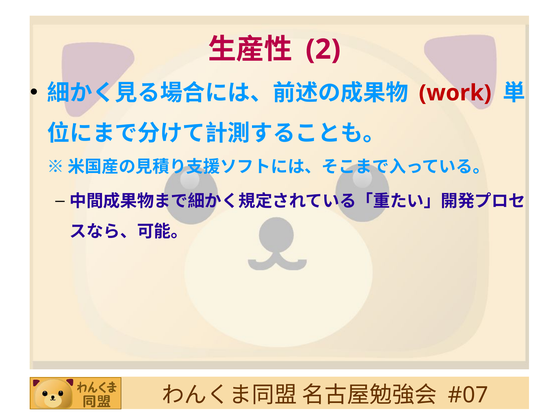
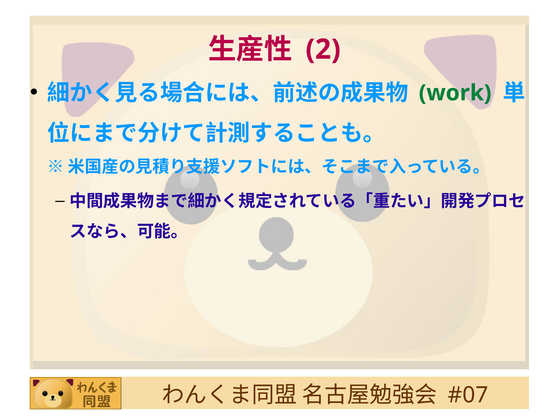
work colour: red -> green (455, 93)
